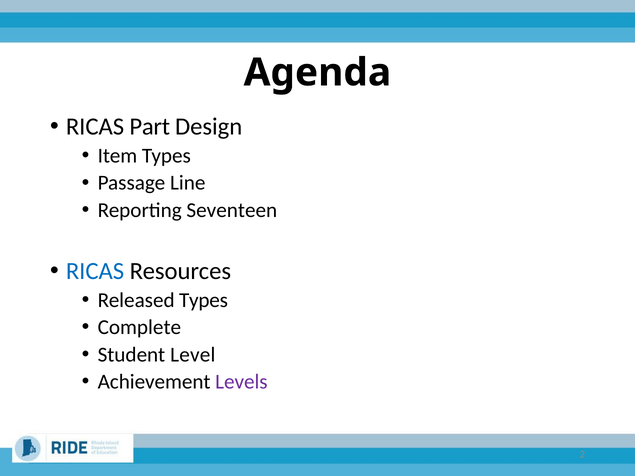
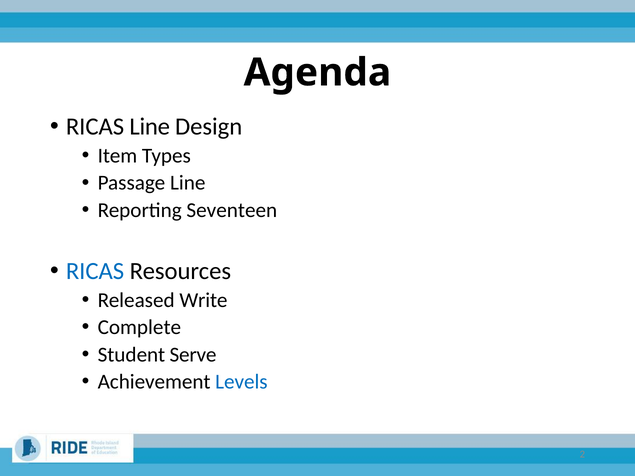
RICAS Part: Part -> Line (150, 127)
Released Types: Types -> Write (203, 300)
Level: Level -> Serve (193, 355)
Levels colour: purple -> blue (241, 382)
